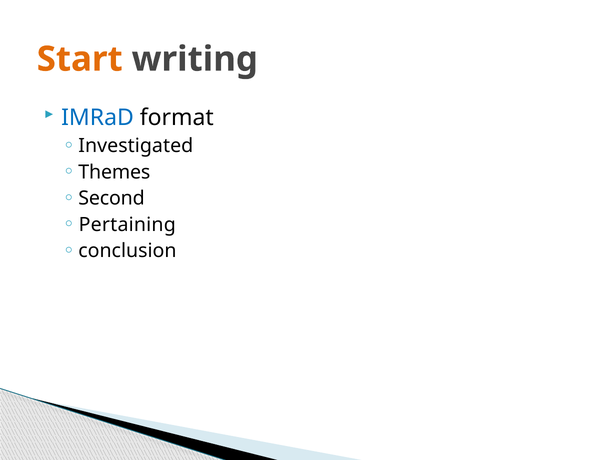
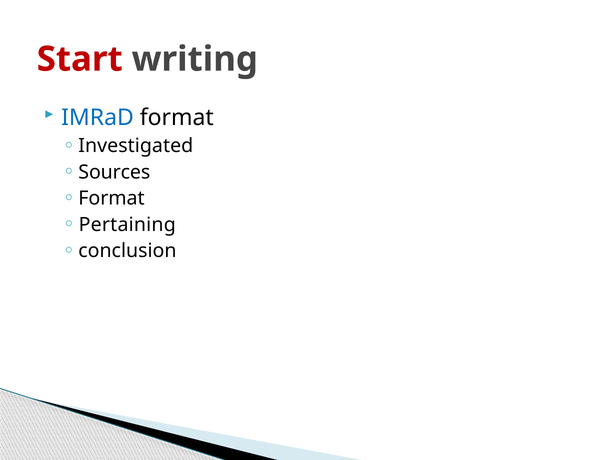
Start colour: orange -> red (80, 59)
Themes: Themes -> Sources (114, 172)
Second: Second -> Format (111, 198)
